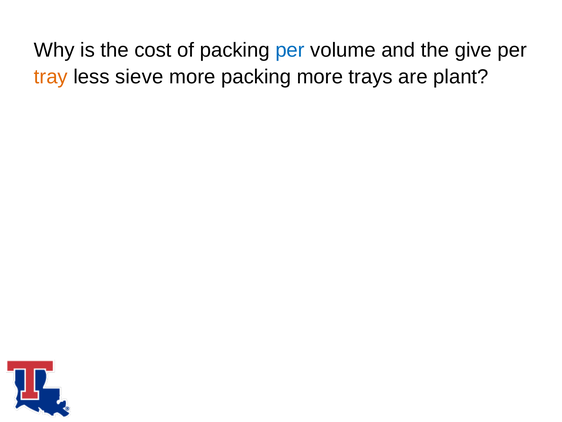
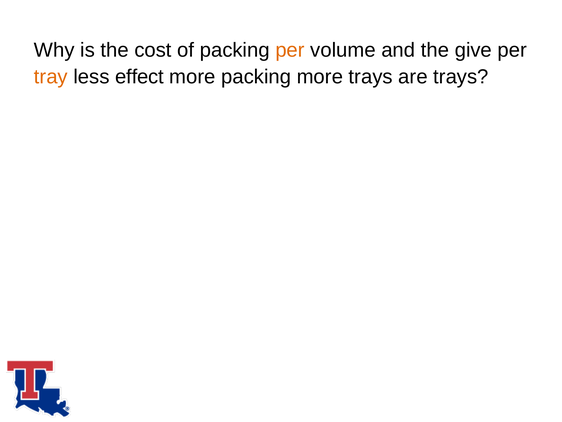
per colour: blue -> orange (290, 50)
sieve: sieve -> effect (139, 77)
are plant: plant -> trays (461, 77)
